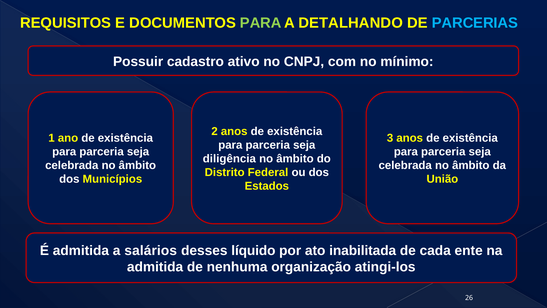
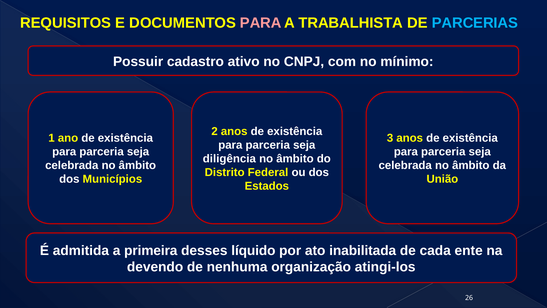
PARA colour: light green -> pink (261, 23)
DETALHANDO: DETALHANDO -> TRABALHISTA (351, 23)
salários: salários -> primeira (151, 250)
admitida: admitida -> devendo (155, 267)
